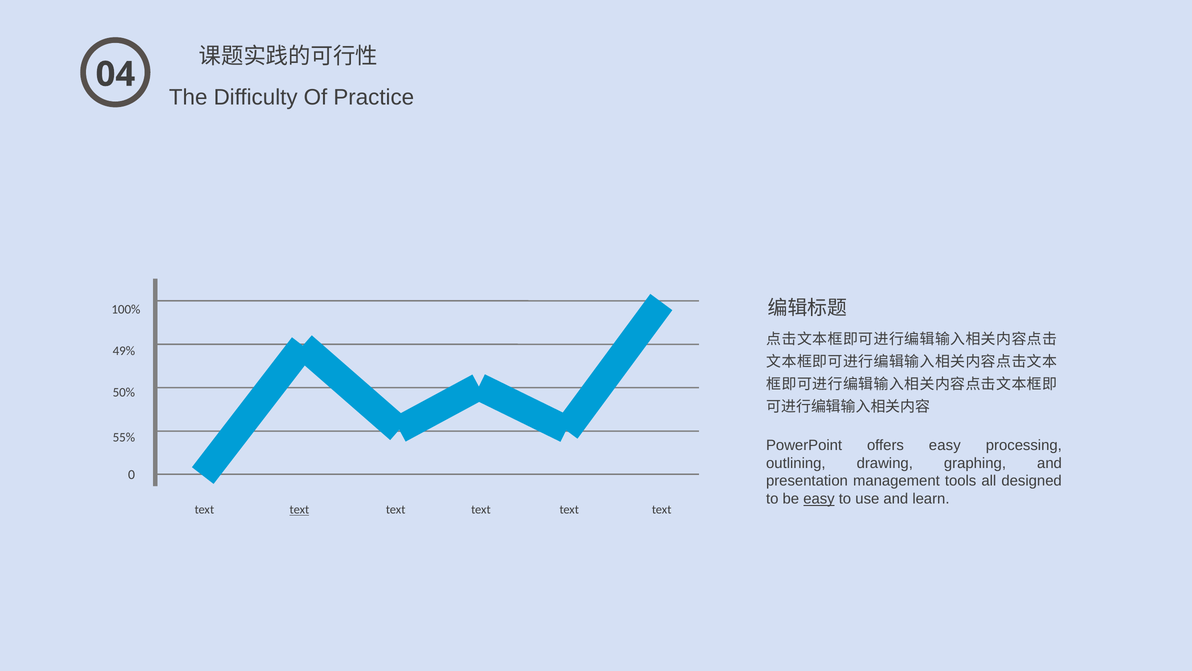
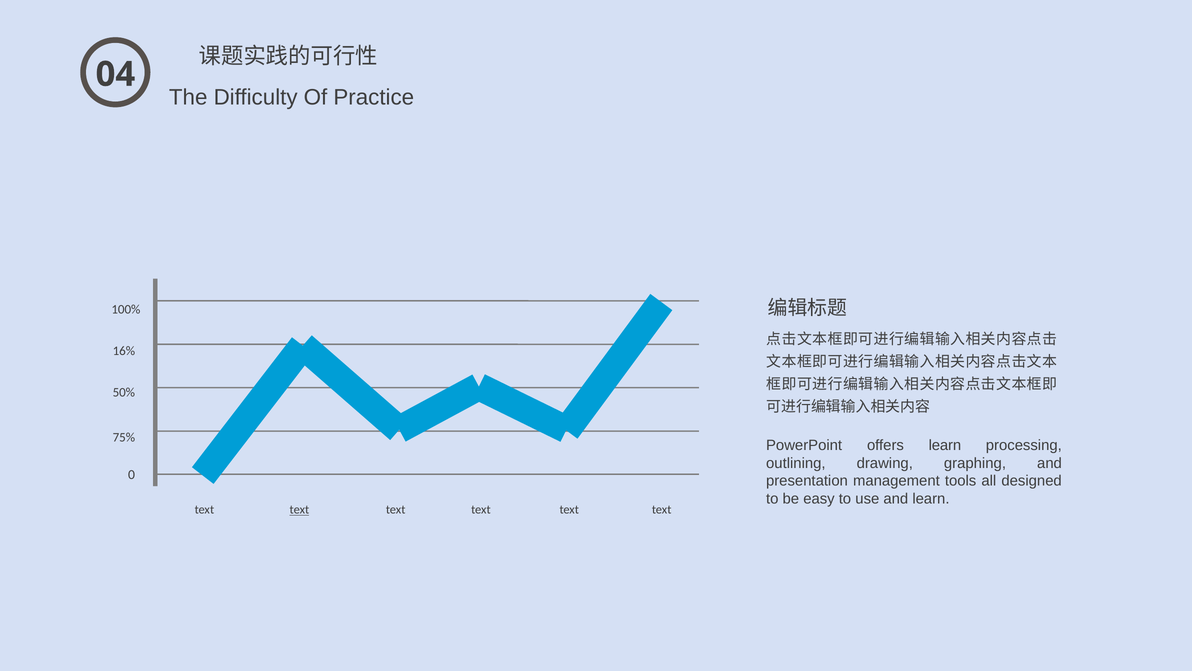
49%: 49% -> 16% (124, 351)
55%: 55% -> 75% (124, 437)
offers easy: easy -> learn (945, 445)
easy underline: present -> none (819, 499)
